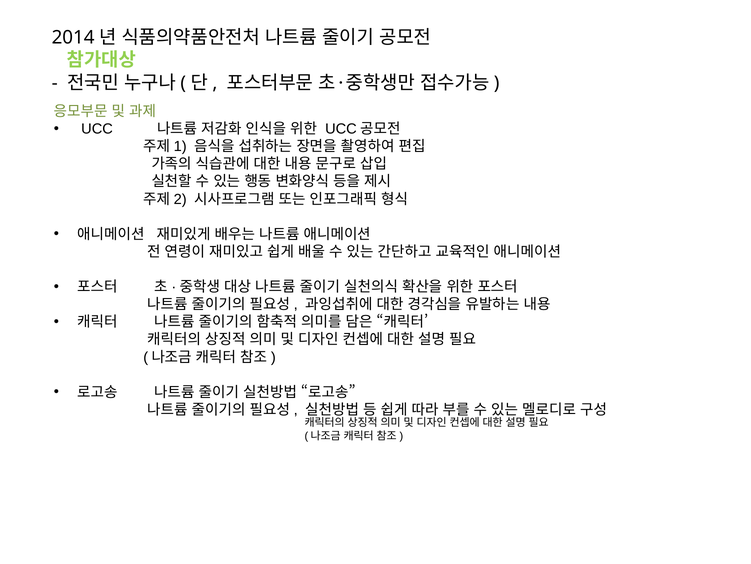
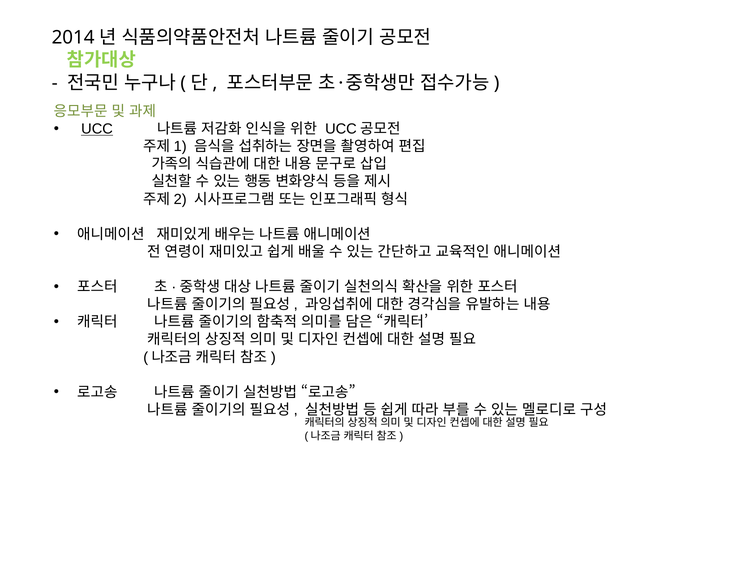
UCC underline: none -> present (97, 129)
